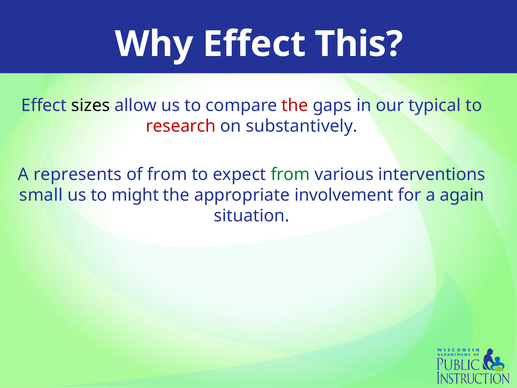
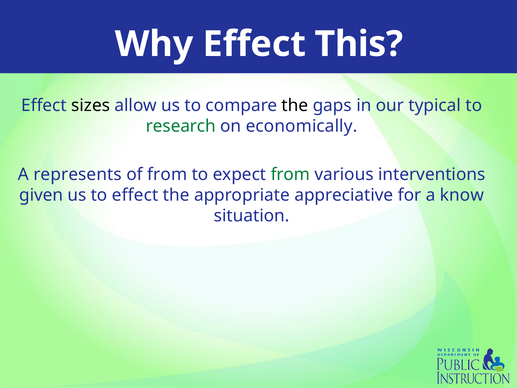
the colour: red -> black (295, 105)
research colour: red -> green (181, 126)
substantively: substantively -> economically (302, 126)
small: small -> given (41, 195)
to might: might -> effect (135, 195)
involvement: involvement -> appreciative (344, 195)
again: again -> know (462, 195)
